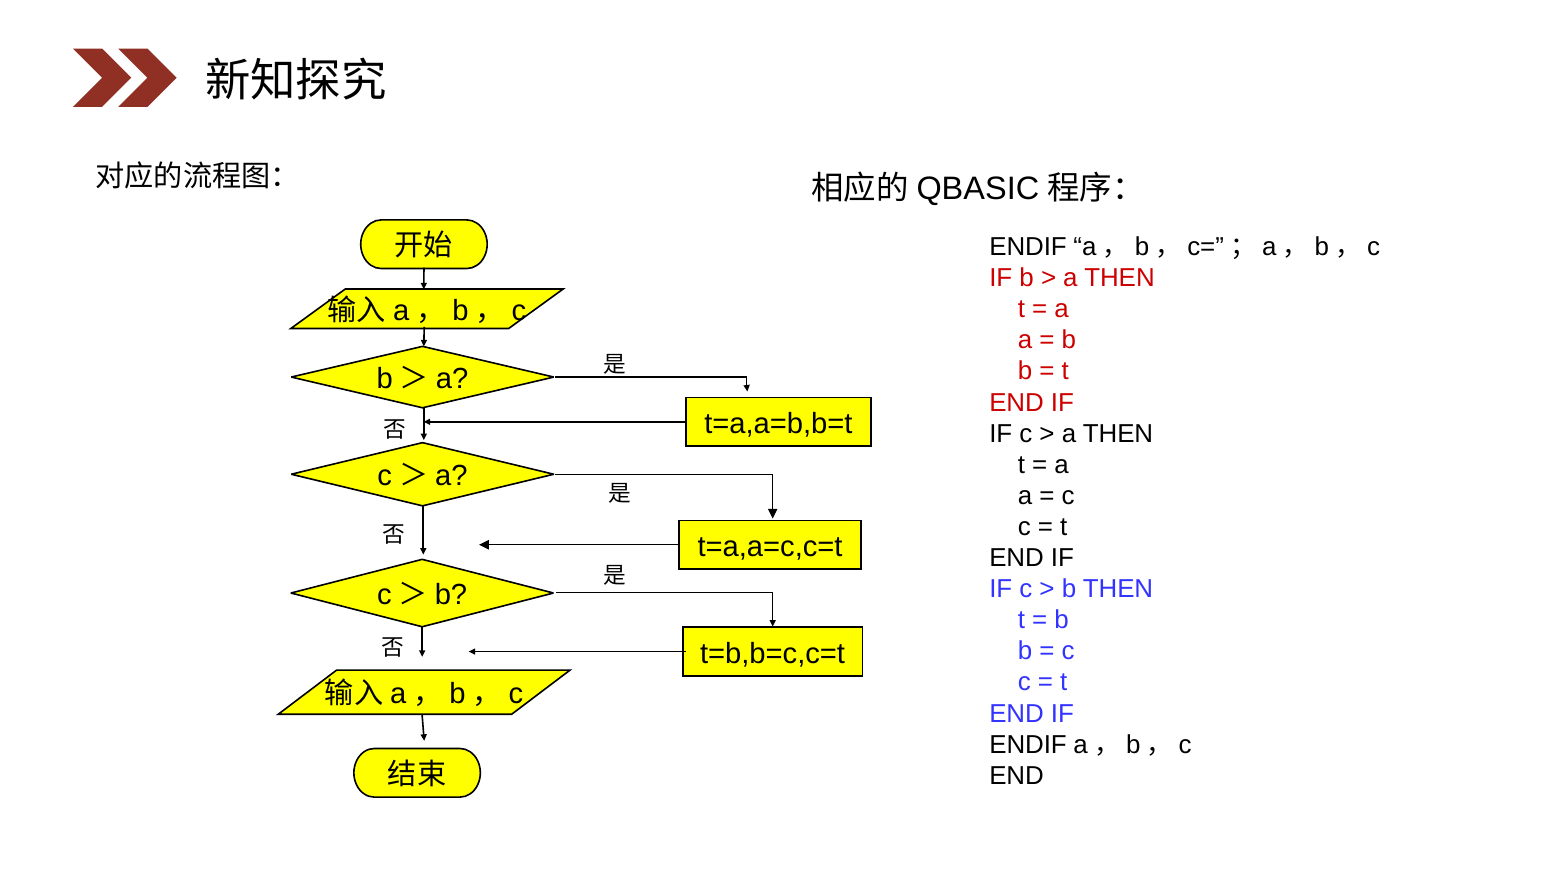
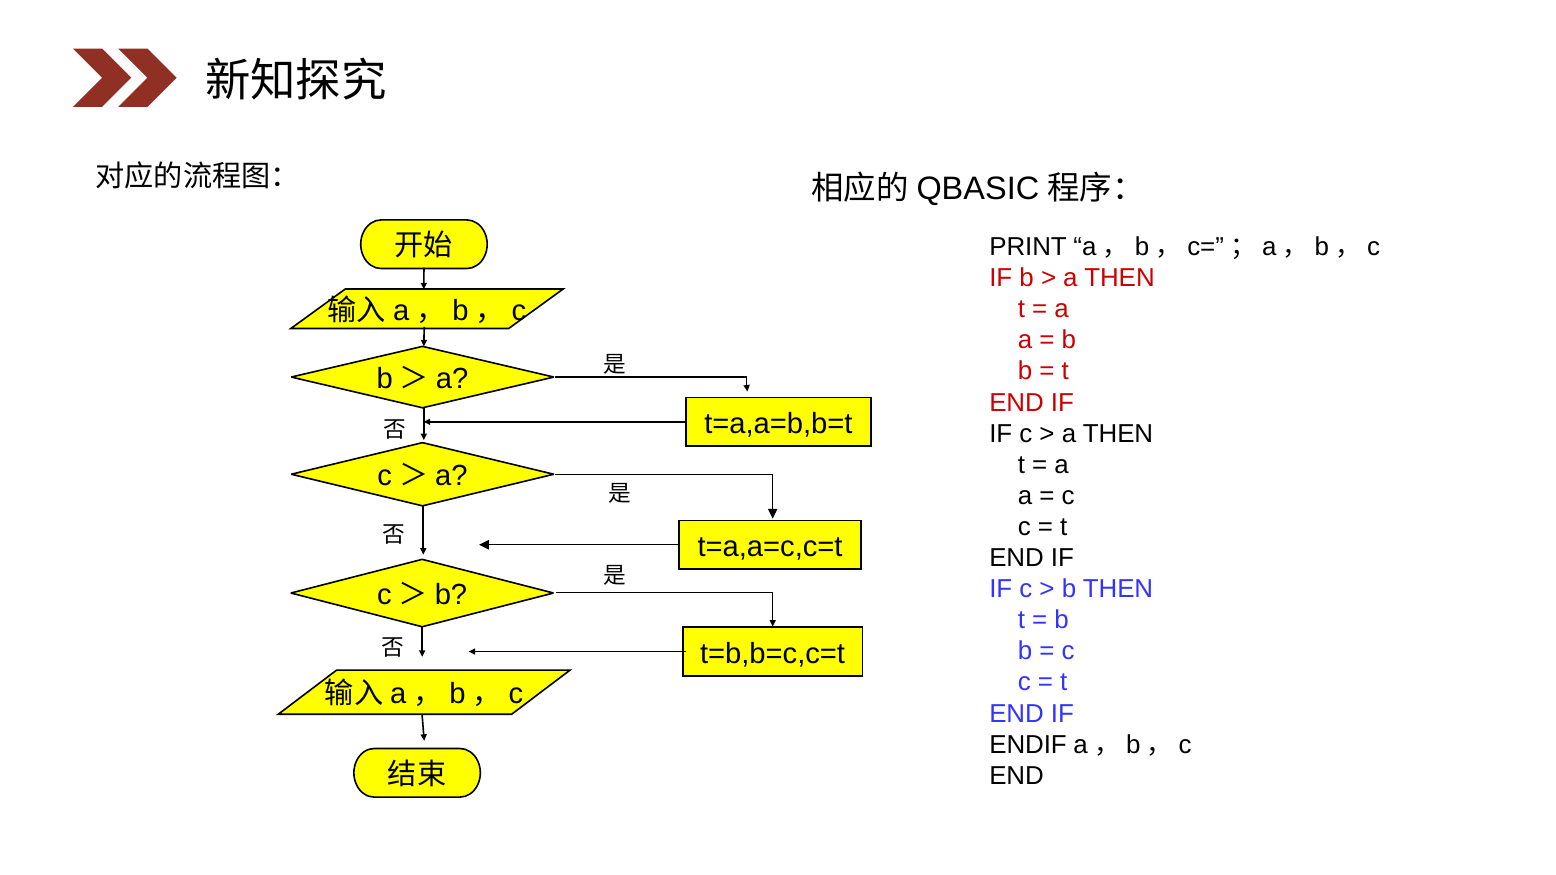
ENDIF: ENDIF -> PRINT (1028, 247)
